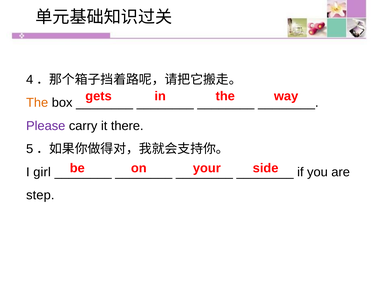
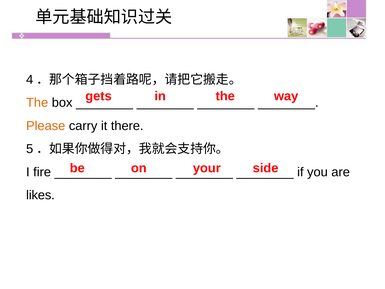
Please colour: purple -> orange (46, 126)
girl: girl -> fire (42, 172)
step: step -> likes (40, 195)
